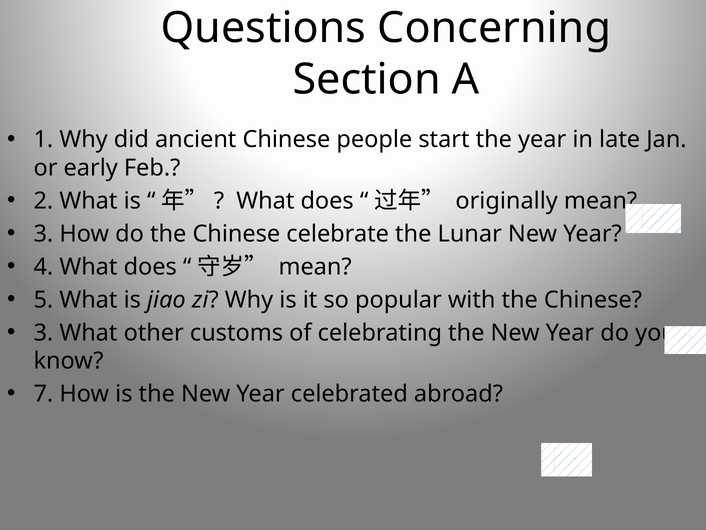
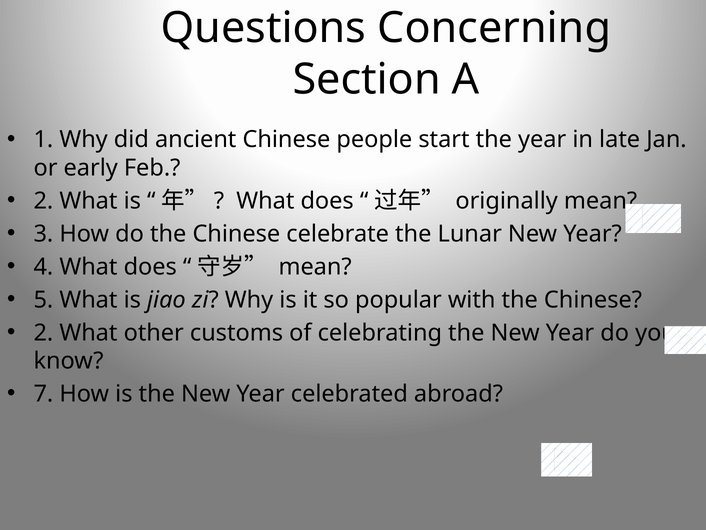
3: 3 -> 2 (43, 332)
